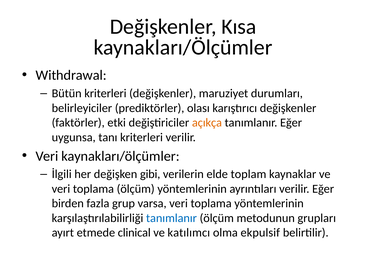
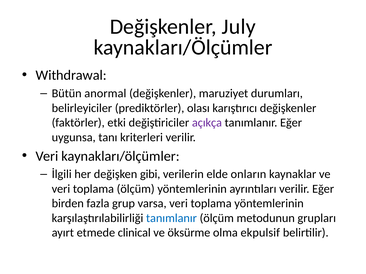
Kısa: Kısa -> July (239, 27)
Bütün kriterleri: kriterleri -> anormal (105, 94)
açıkça colour: orange -> purple (207, 123)
toplam: toplam -> onların (248, 175)
katılımcı: katılımcı -> öksürme (189, 233)
